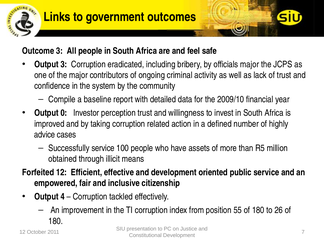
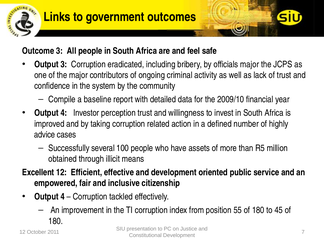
0: 0 -> 4 (64, 113)
Successfully service: service -> several (103, 148)
Forfeited: Forfeited -> Excellent (38, 172)
26: 26 -> 45 (279, 210)
